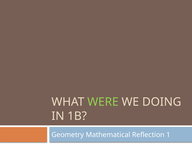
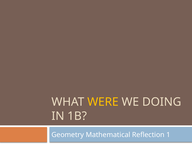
WERE colour: light green -> yellow (103, 102)
